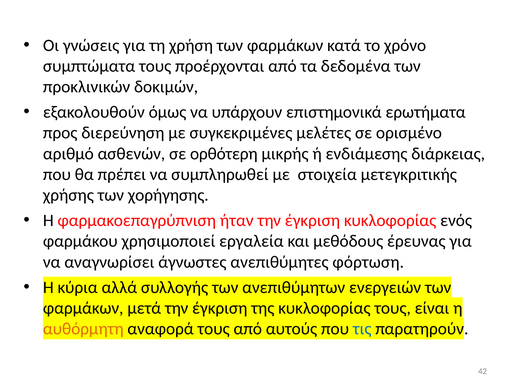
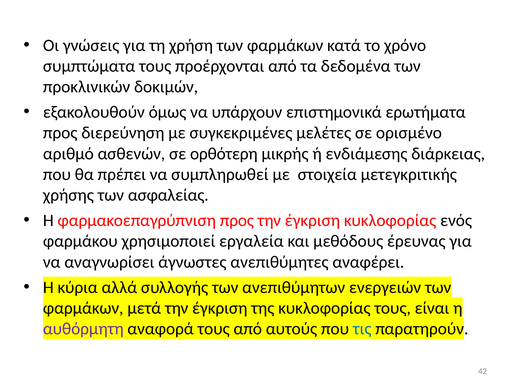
χορήγησης: χορήγησης -> ασφαλείας (168, 195)
φαρμακοεπαγρύπνιση ήταν: ήταν -> προς (237, 220)
φόρτωση: φόρτωση -> αναφέρει (368, 262)
αυθόρμητη colour: orange -> purple (83, 328)
